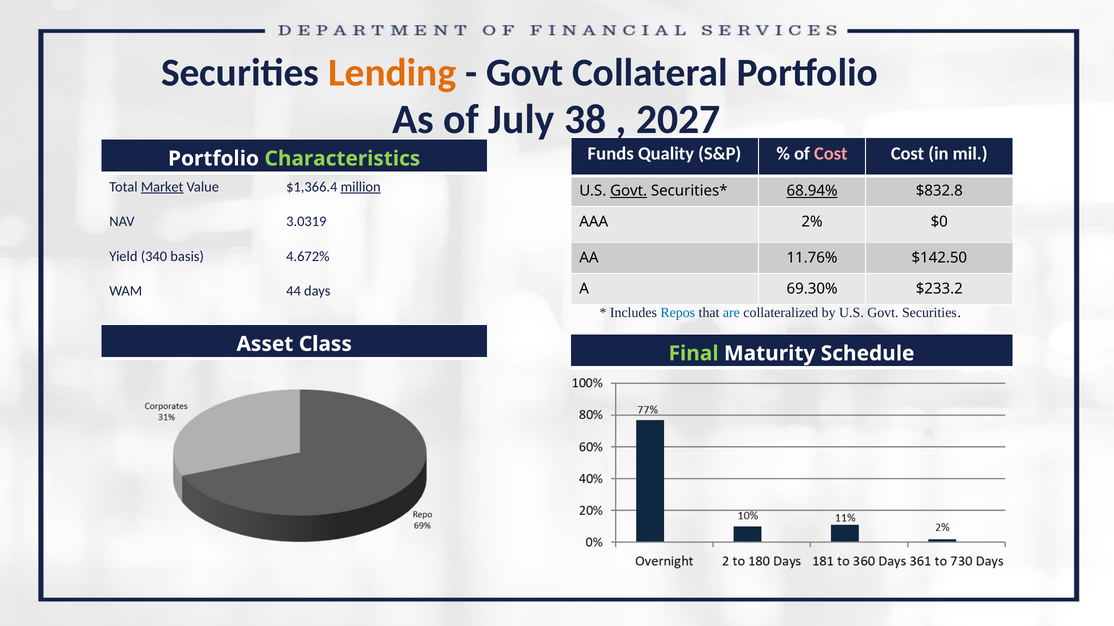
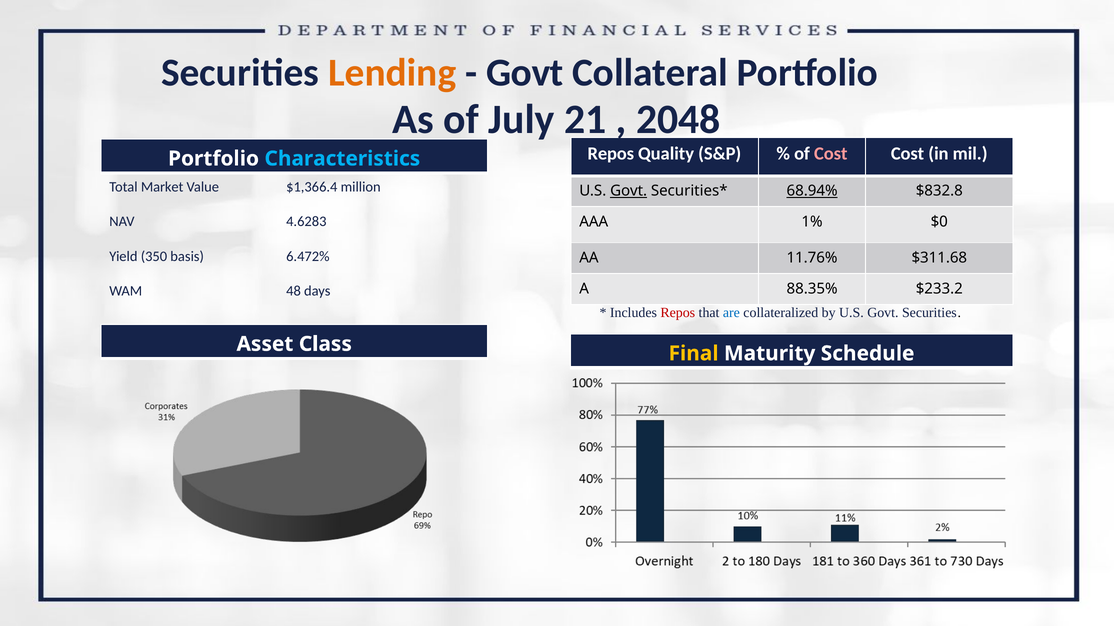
38: 38 -> 21 (585, 120)
2027: 2027 -> 2048 (678, 120)
Funds: Funds -> Repos (611, 154)
Characteristics colour: light green -> light blue (342, 159)
Market underline: present -> none (162, 187)
million underline: present -> none (361, 187)
3.0319: 3.0319 -> 4.6283 (306, 222)
2%: 2% -> 1% (812, 222)
340: 340 -> 350 (154, 257)
4.672%: 4.672% -> 6.472% (308, 257)
$142.50: $142.50 -> $311.68 (939, 258)
69.30%: 69.30% -> 88.35% (812, 289)
44: 44 -> 48 (294, 291)
Repos colour: blue -> red (678, 313)
Final colour: light green -> yellow (694, 354)
